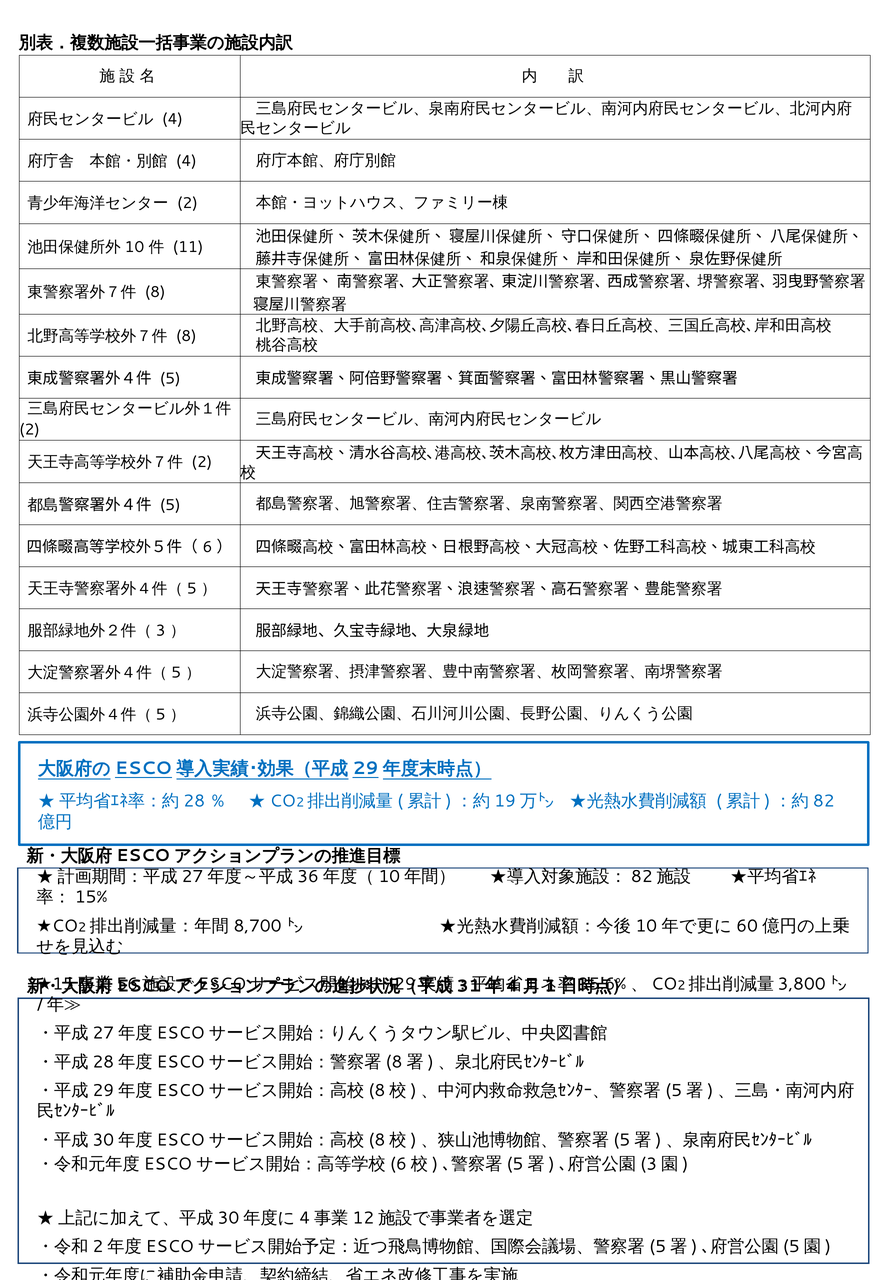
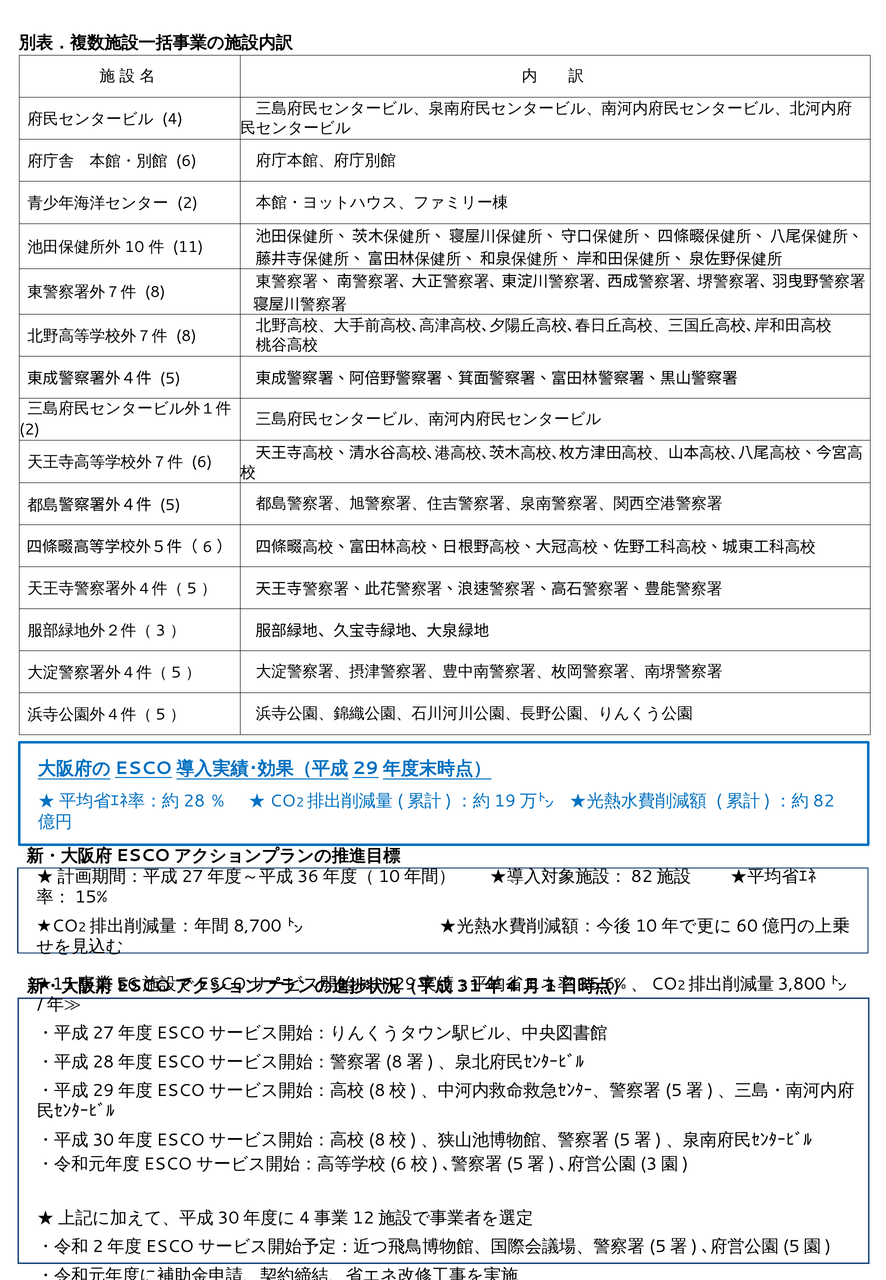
4: 4 -> 6 (186, 161)
2: 2 -> 6 (202, 462)
